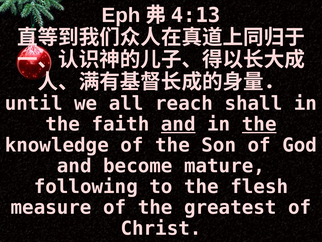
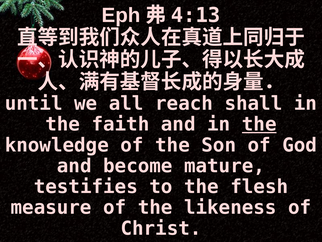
and underline: present -> none (178, 124)
following: following -> testifies (86, 186)
greatest: greatest -> likeness (230, 207)
